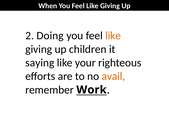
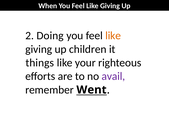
saying: saying -> things (40, 63)
avail colour: orange -> purple (113, 76)
Work: Work -> Went (92, 90)
